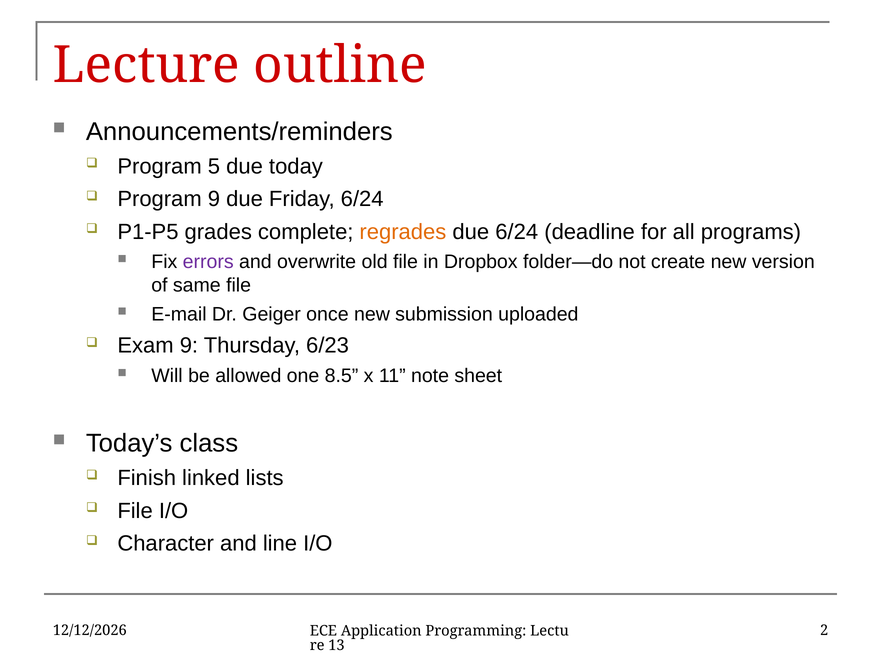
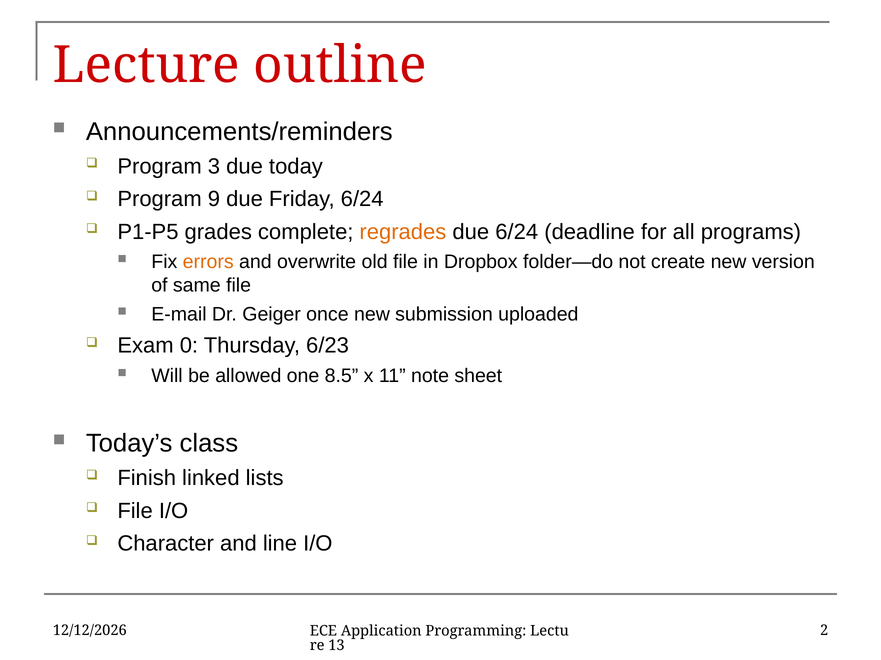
5: 5 -> 3 (214, 166)
errors colour: purple -> orange (208, 262)
Exam 9: 9 -> 0 (189, 346)
